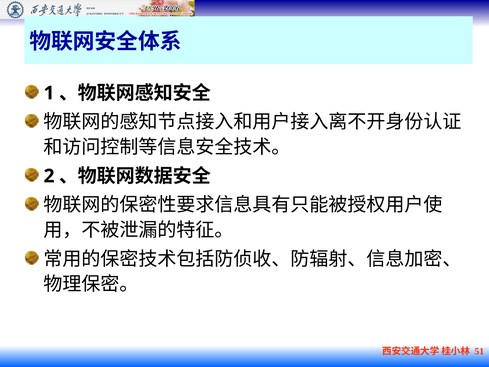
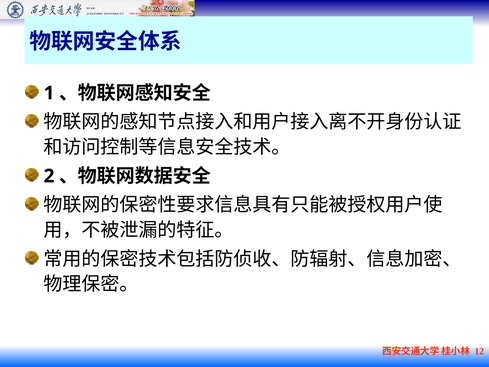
51: 51 -> 12 (479, 351)
